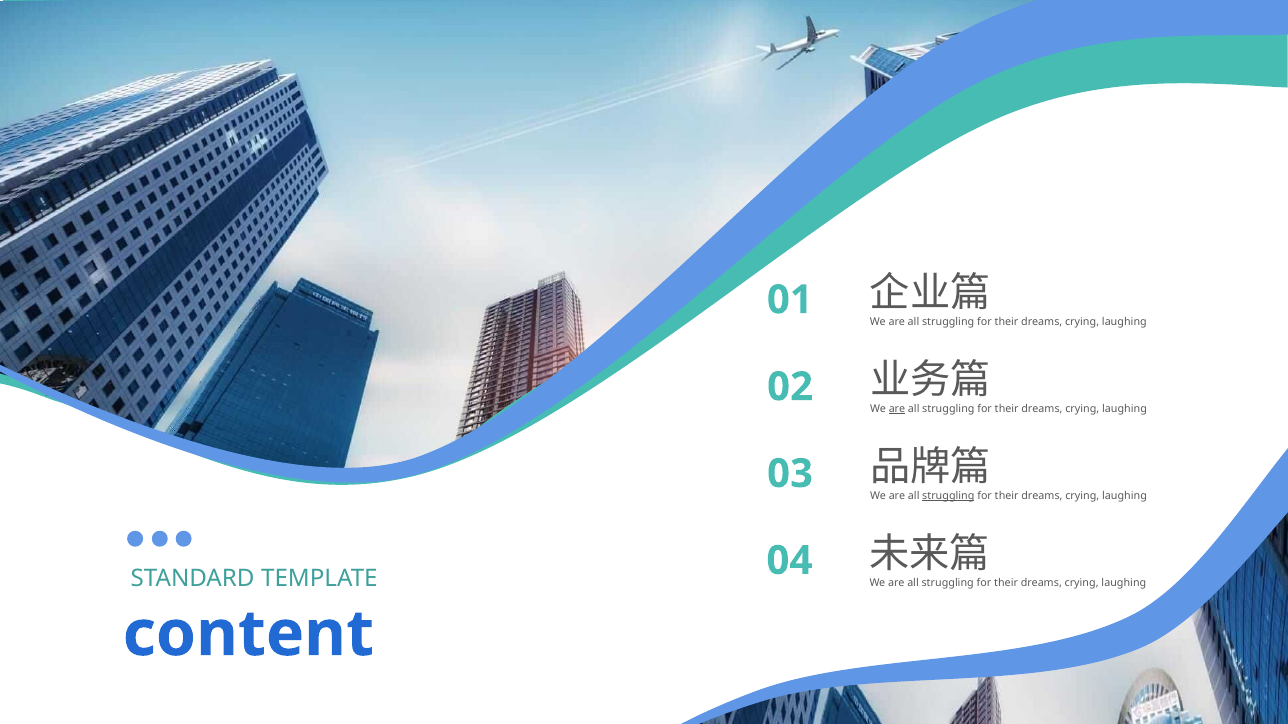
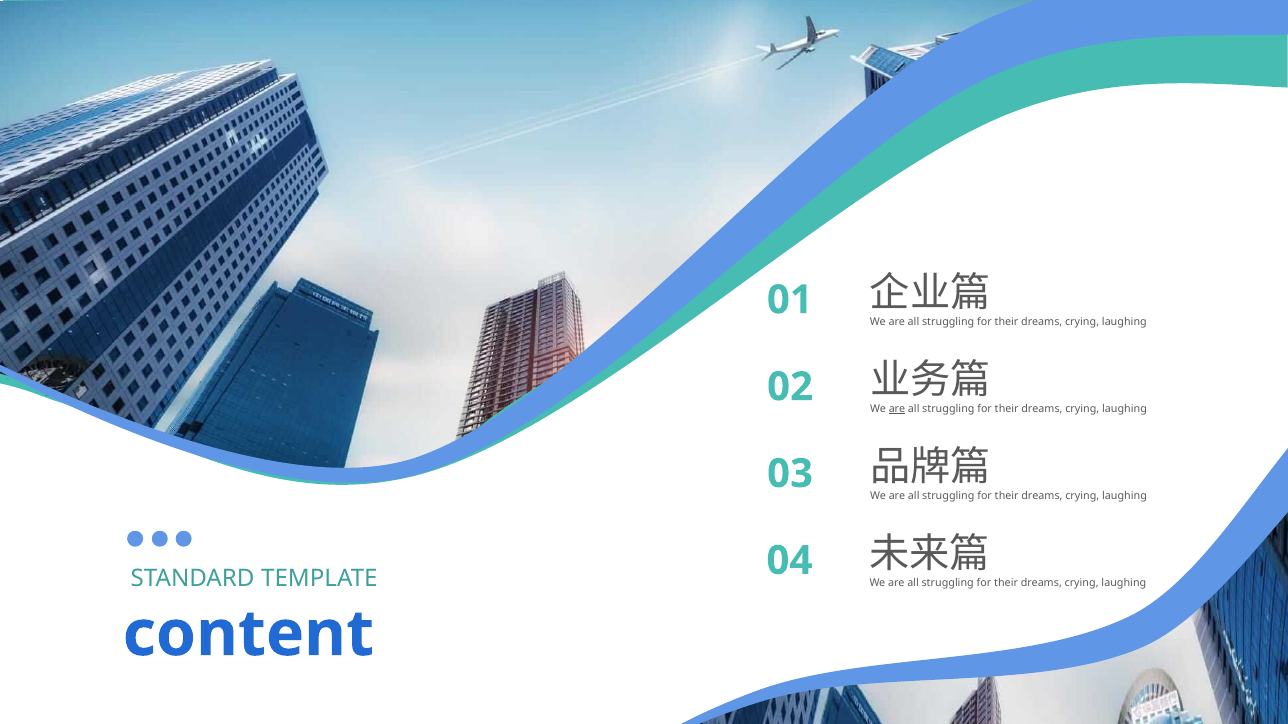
struggling underline: present -> none (948, 496)
